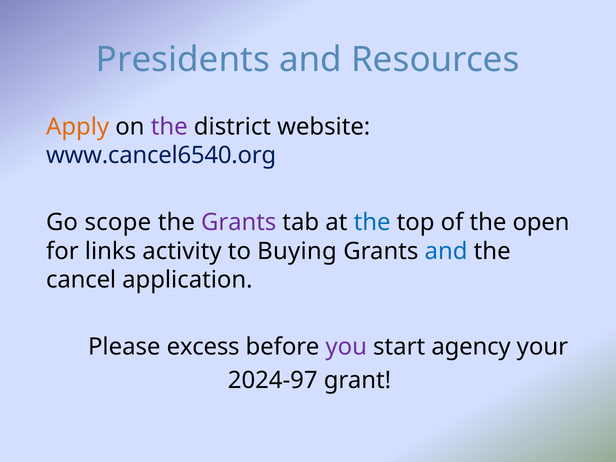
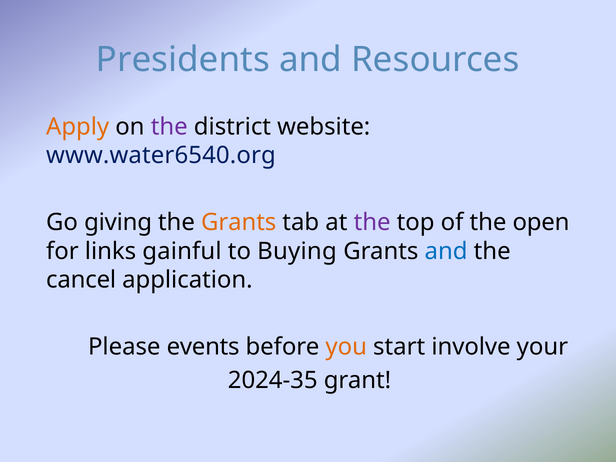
www.cancel6540.org: www.cancel6540.org -> www.water6540.org (161, 156)
scope: scope -> giving (118, 223)
Grants colour: purple -> orange (239, 223)
the colour: blue -> purple (372, 223)
activity: activity -> gainful (182, 251)
excess: excess -> events (203, 347)
you colour: purple -> orange (346, 347)
agency: agency -> involve (471, 347)
2024-97: 2024-97 -> 2024-35 (273, 380)
